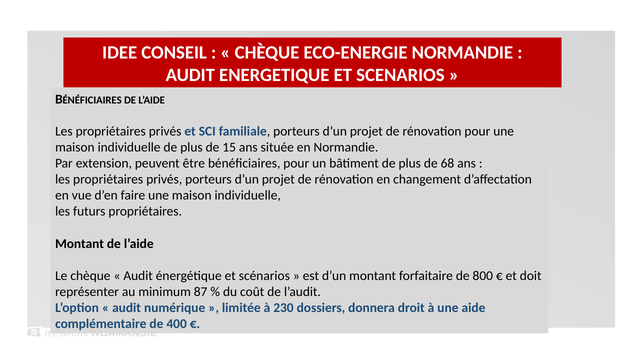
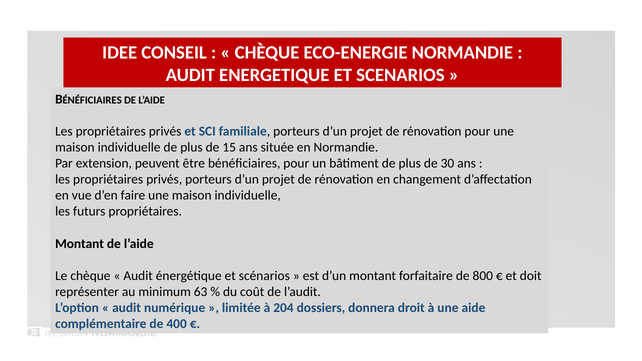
68: 68 -> 30 (447, 163)
87: 87 -> 63 (201, 292)
230: 230 -> 204 (283, 308)
